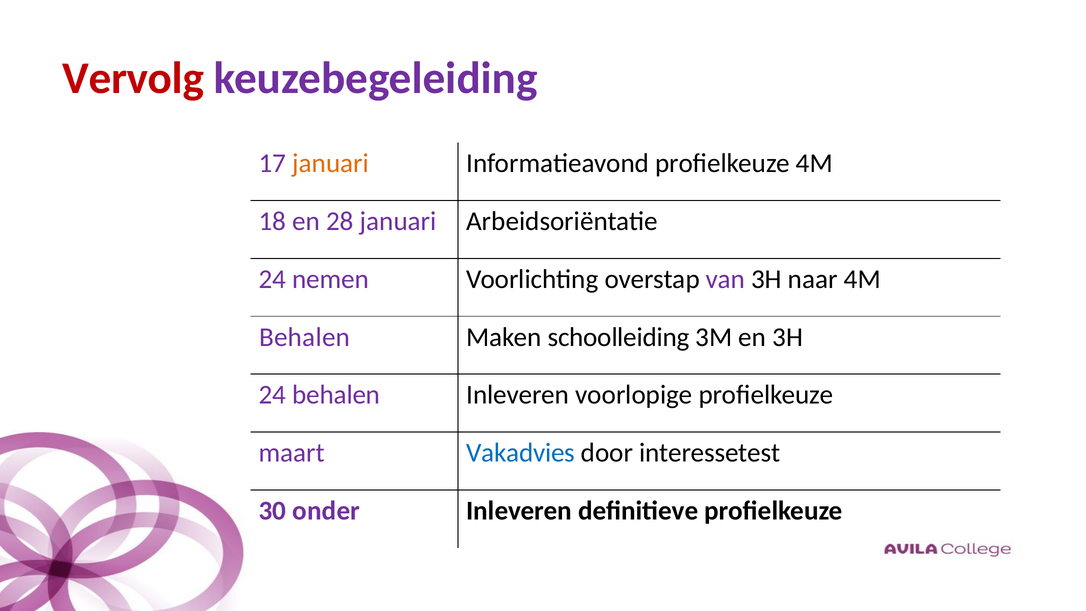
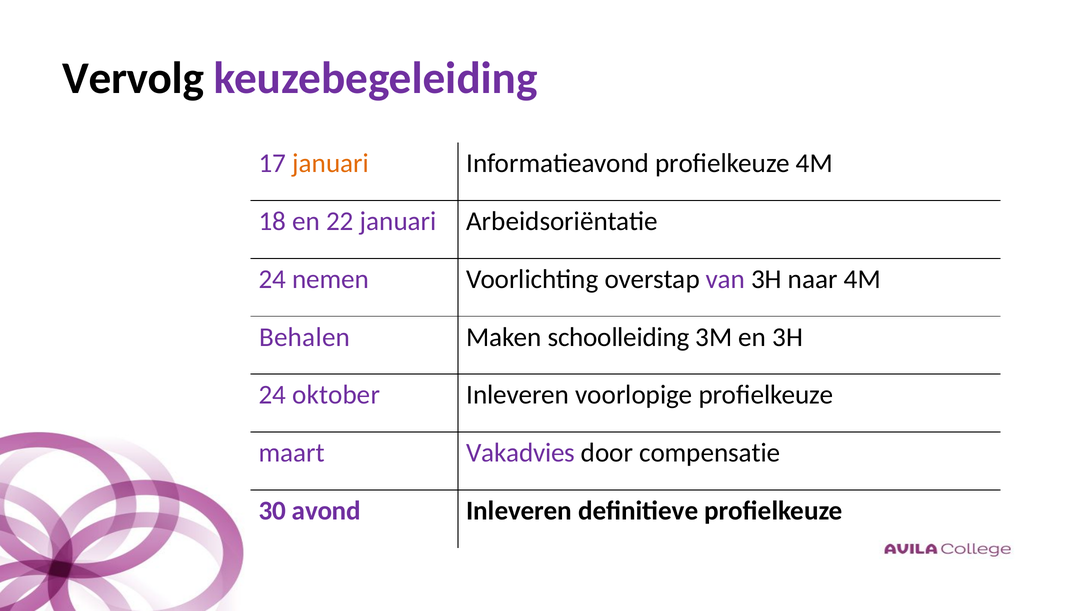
Vervolg colour: red -> black (133, 79)
28: 28 -> 22 (340, 221)
24 behalen: behalen -> oktober (336, 395)
Vakadvies colour: blue -> purple (521, 453)
interessetest: interessetest -> compensatie (710, 453)
onder: onder -> avond (326, 511)
